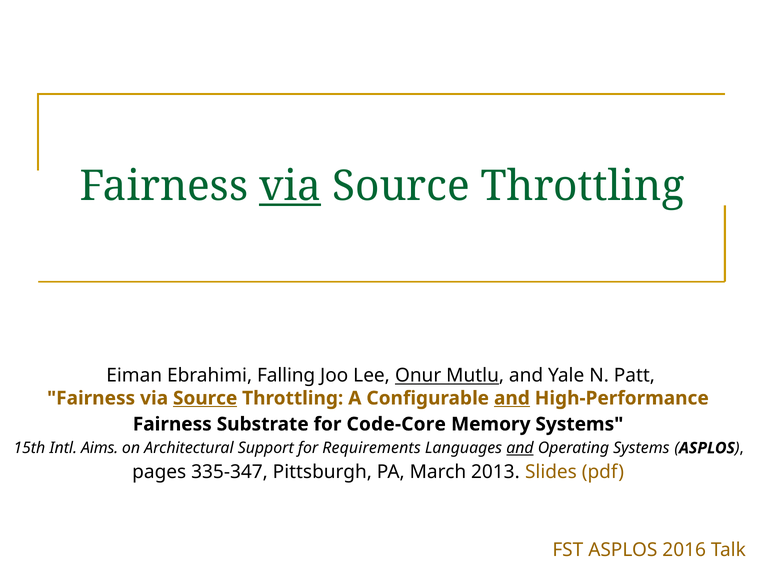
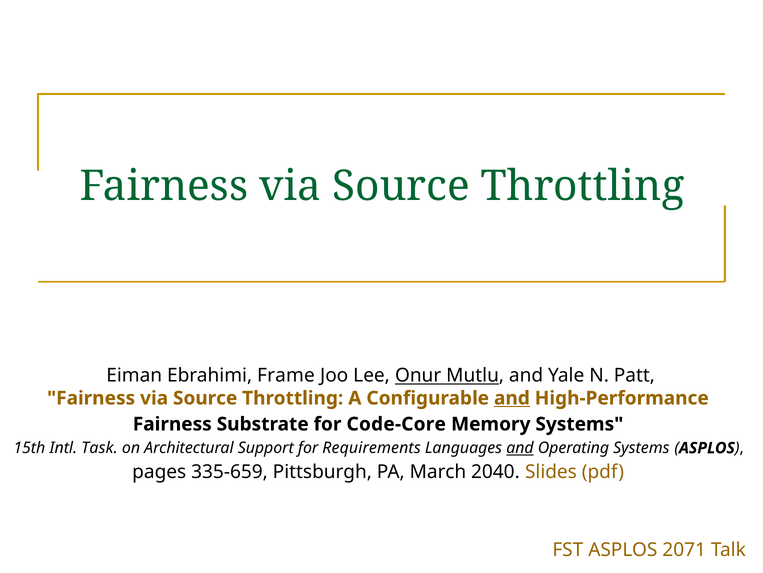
via underline: present -> none (290, 186)
Falling: Falling -> Frame (286, 375)
Source underline: present -> none (205, 398)
Aims: Aims -> Task (100, 447)
335-347: 335-347 -> 335-659 (230, 471)
2013: 2013 -> 2040 (495, 471)
2016: 2016 -> 2071 (684, 549)
